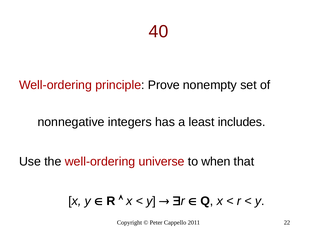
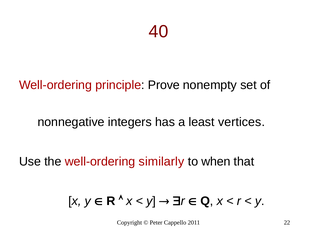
includes: includes -> vertices (241, 122)
universe: universe -> similarly (161, 161)
